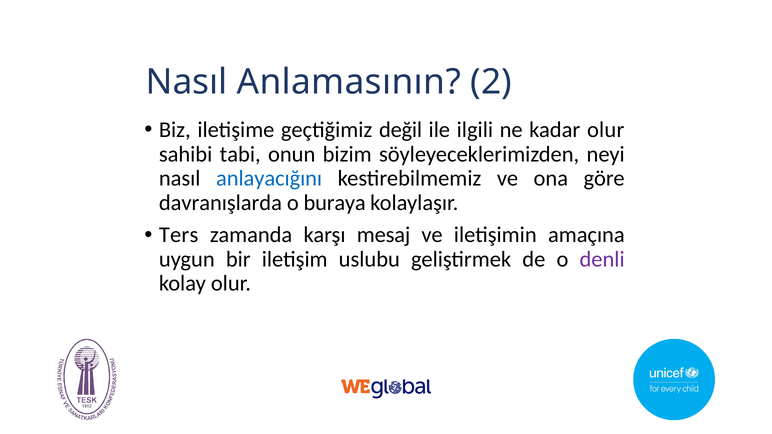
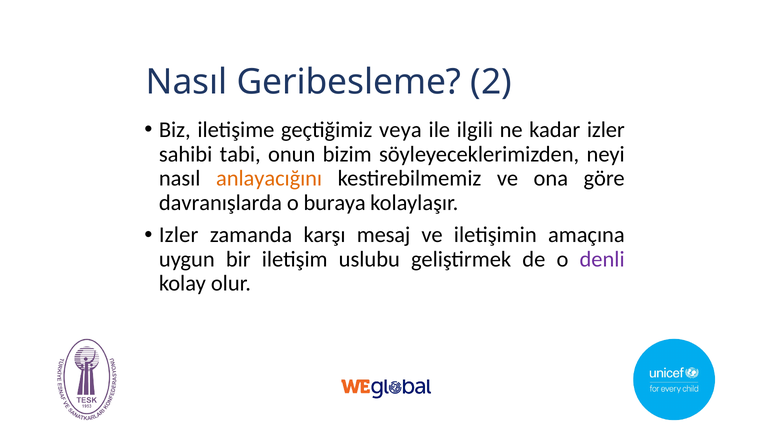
Anlamasının: Anlamasının -> Geribesleme (349, 82)
değil: değil -> veya (400, 130)
kadar olur: olur -> izler (606, 130)
anlayacığını colour: blue -> orange (269, 179)
Ters: Ters -> Izler (179, 235)
